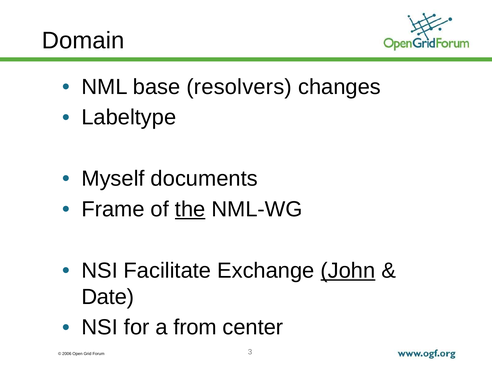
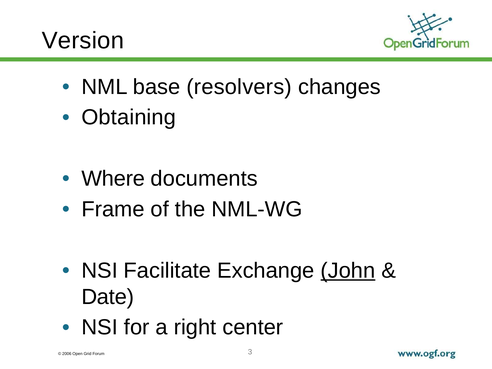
Domain: Domain -> Version (83, 41)
Labeltype: Labeltype -> Obtaining (129, 117)
Myself: Myself -> Where (113, 179)
the underline: present -> none (190, 209)
from: from -> right (195, 327)
